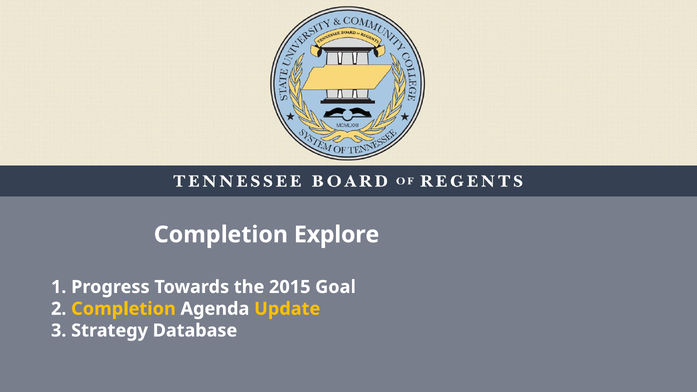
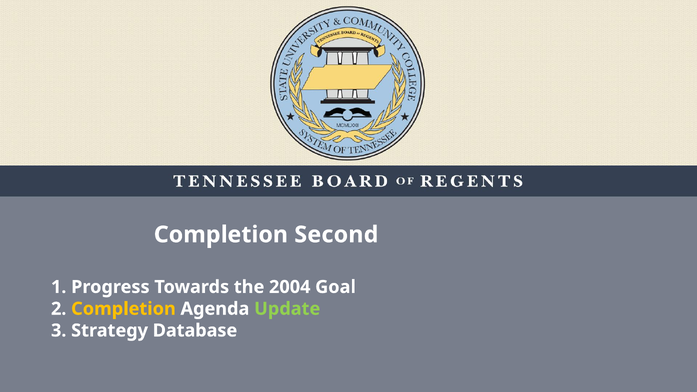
Explore: Explore -> Second (336, 235)
2015: 2015 -> 2004 (290, 287)
Update colour: yellow -> light green (287, 309)
